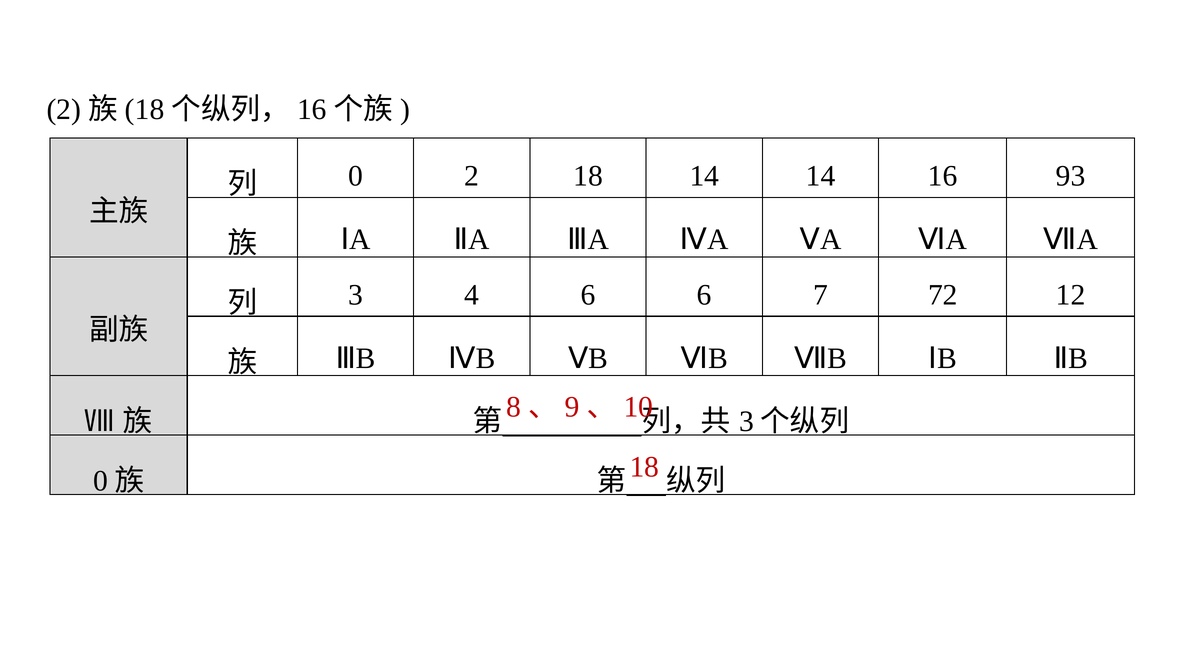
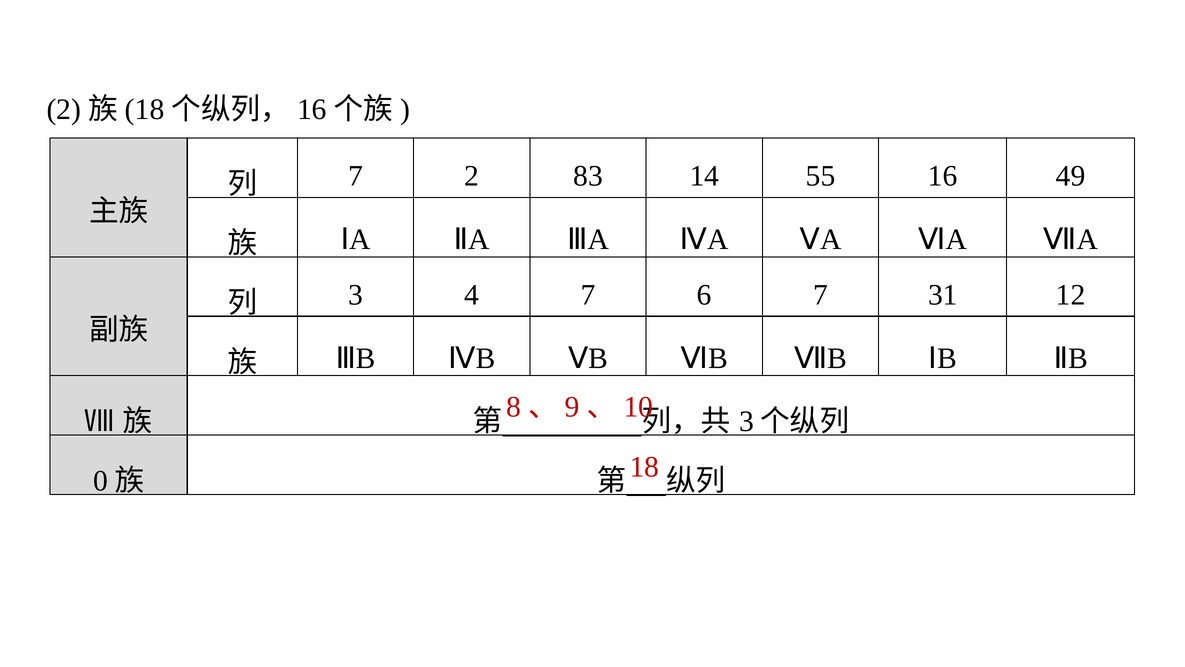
0: 0 -> 7 (356, 176)
2 18: 18 -> 83 (588, 176)
14 14: 14 -> 55 (821, 176)
93: 93 -> 49 (1071, 176)
4 6: 6 -> 7 (588, 295)
72: 72 -> 31 (943, 295)
